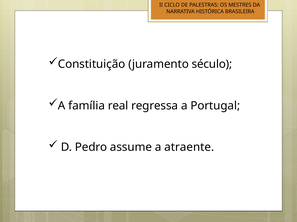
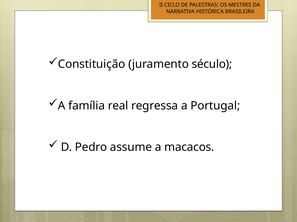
atraente: atraente -> macacos (189, 148)
